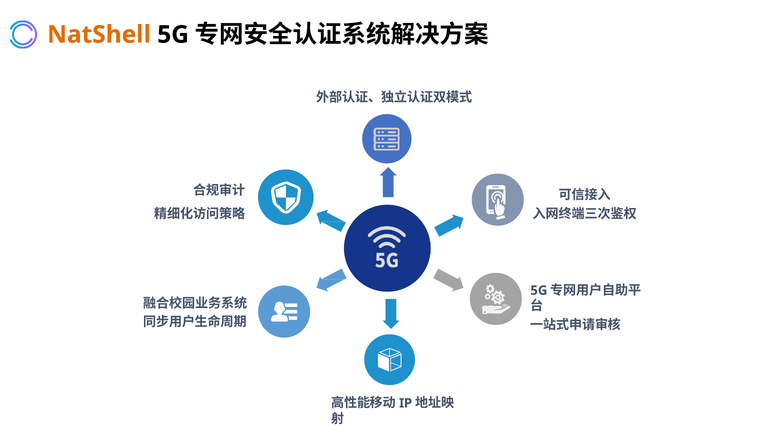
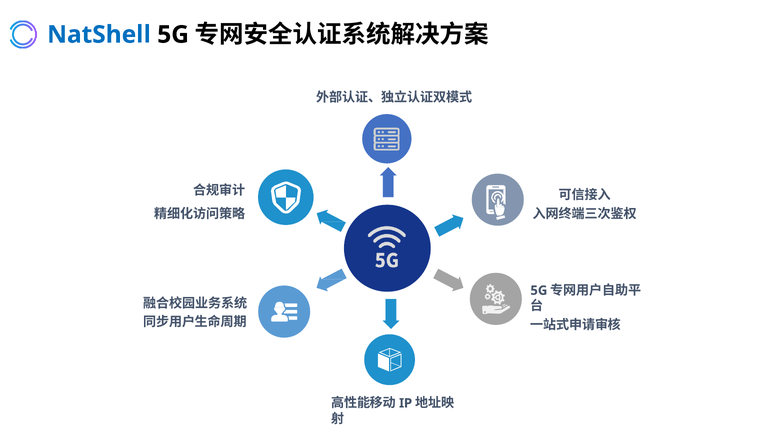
NatShell colour: orange -> blue (99, 35)
